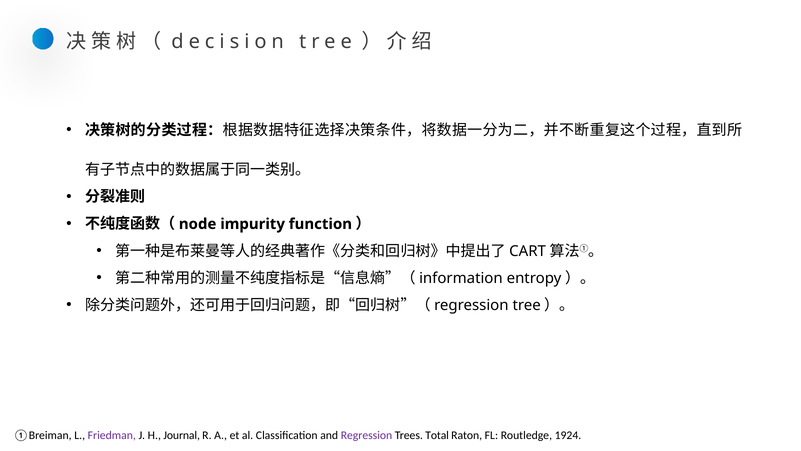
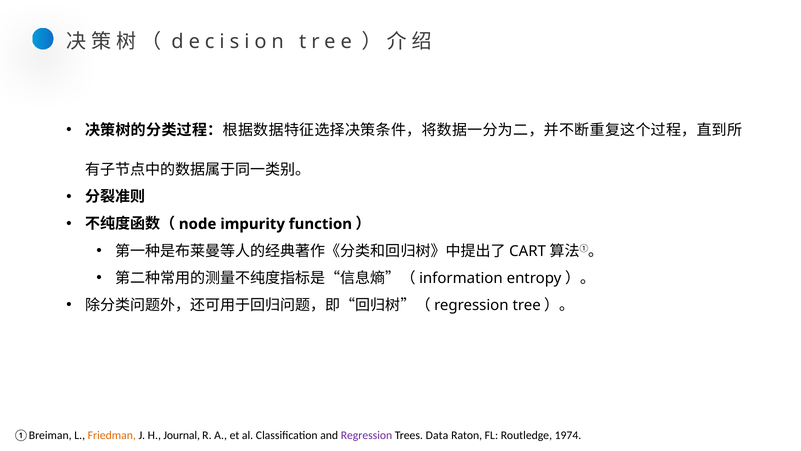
Friedman colour: purple -> orange (112, 435)
Total: Total -> Data (437, 435)
1924: 1924 -> 1974 (568, 435)
